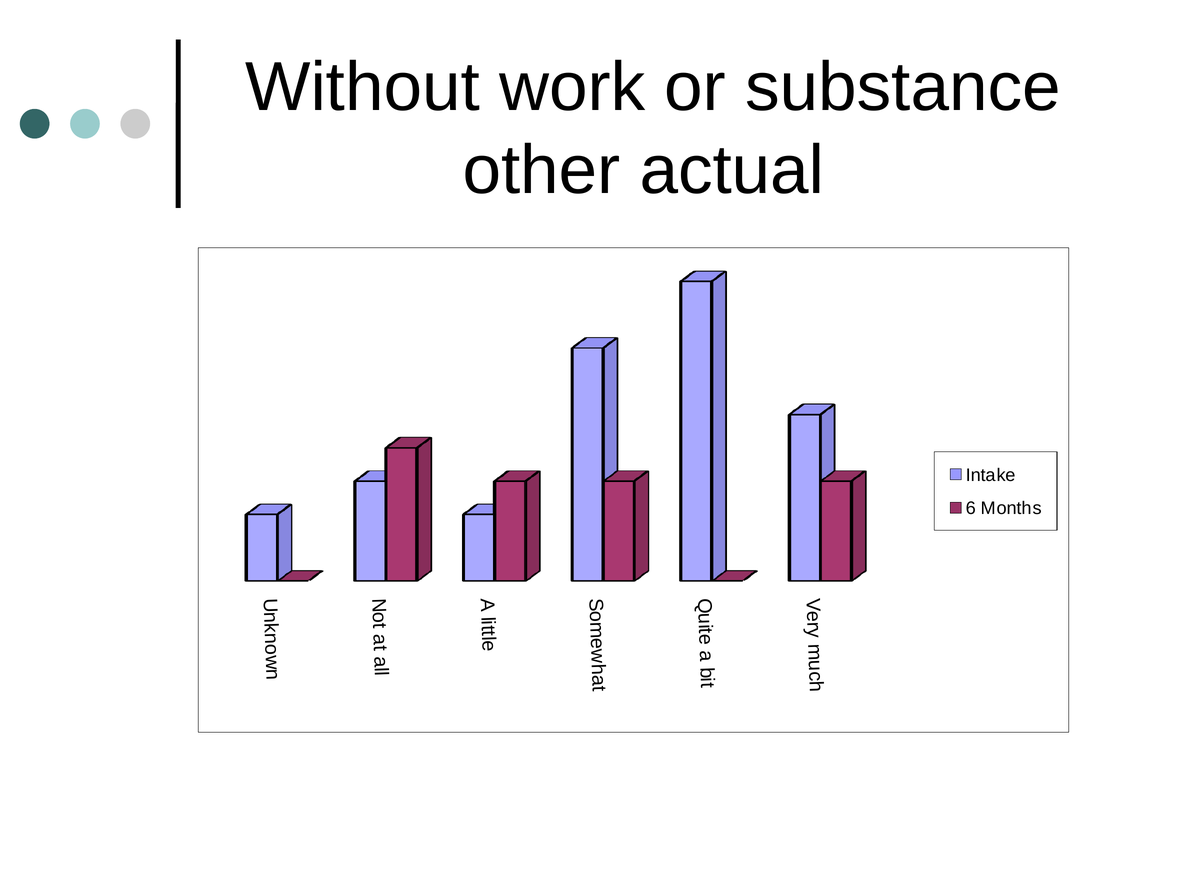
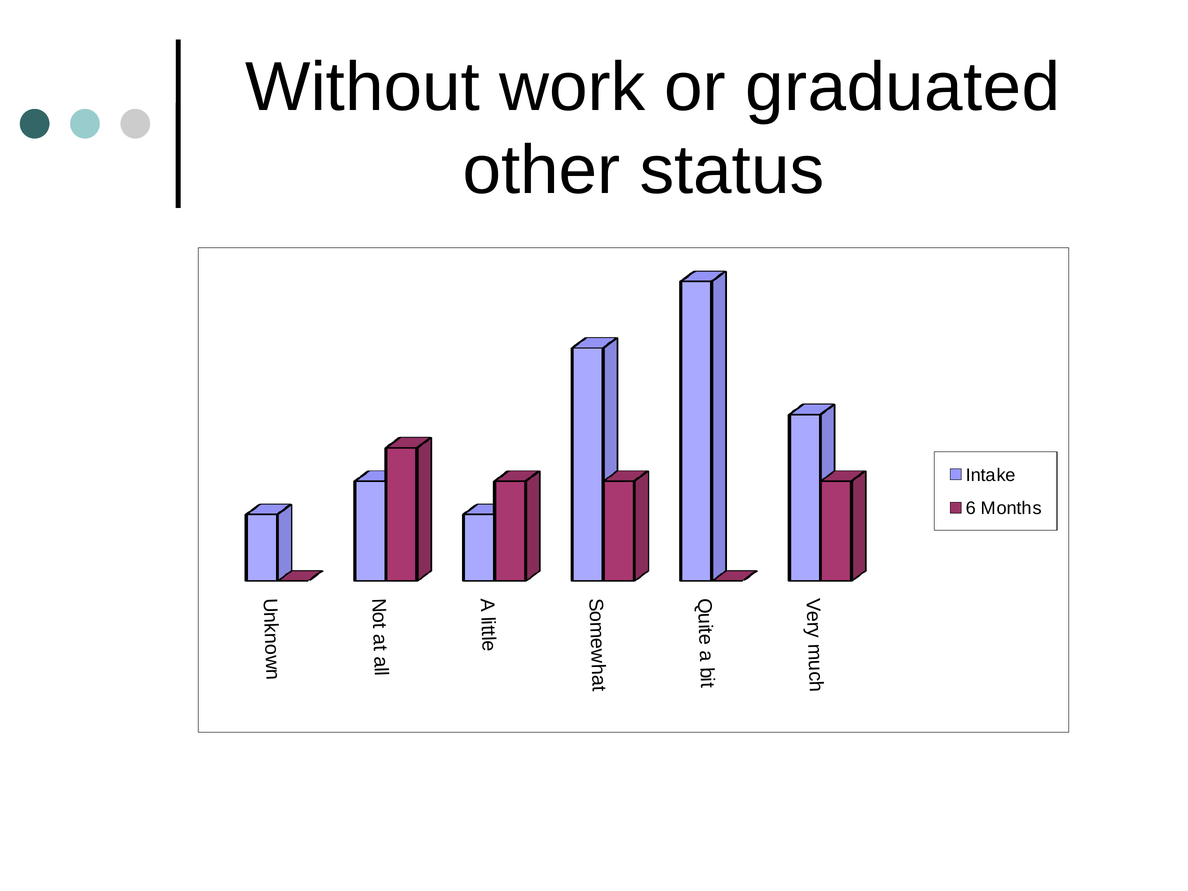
substance: substance -> graduated (903, 87)
actual: actual -> status (732, 170)
